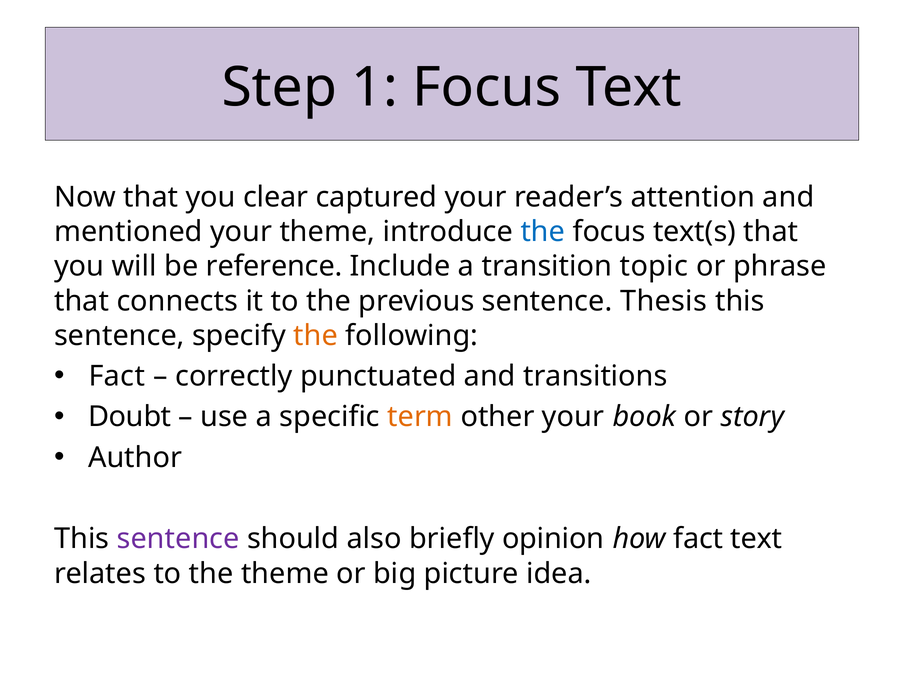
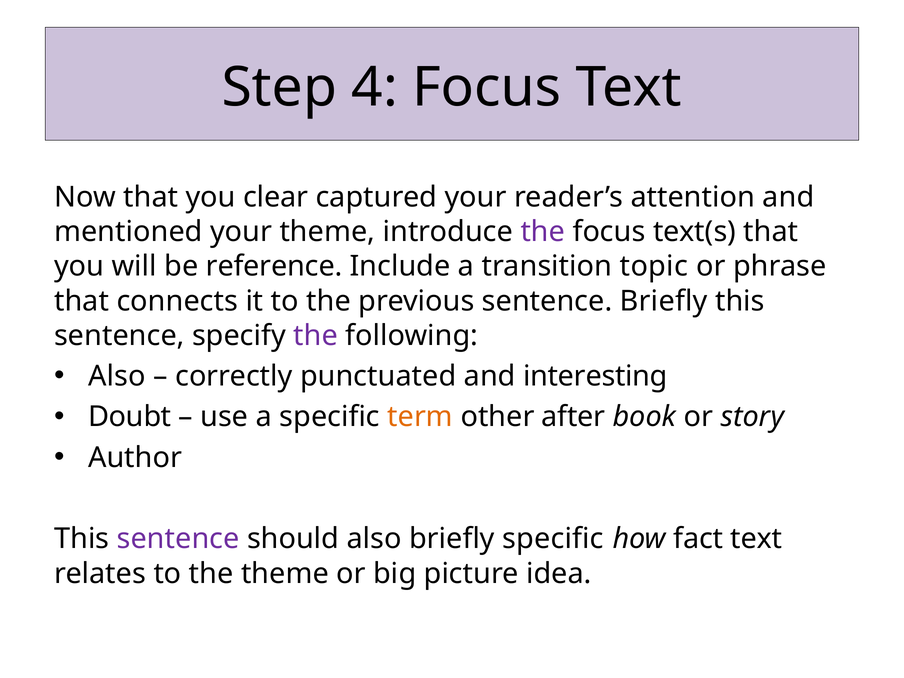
1: 1 -> 4 (375, 88)
the colour: blue -> purple (543, 232)
sentence Thesis: Thesis -> Briefly (664, 301)
the colour: orange -> purple (316, 336)
Fact: Fact -> Also (117, 376)
transitions: transitions -> interesting (595, 376)
other your: your -> after (573, 417)
briefly opinion: opinion -> specific (553, 539)
